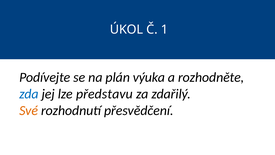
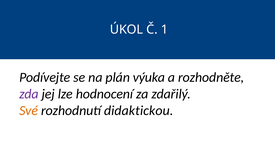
zda colour: blue -> purple (29, 94)
představu: představu -> hodnocení (104, 94)
přesvědčení: přesvědčení -> didaktickou (139, 110)
